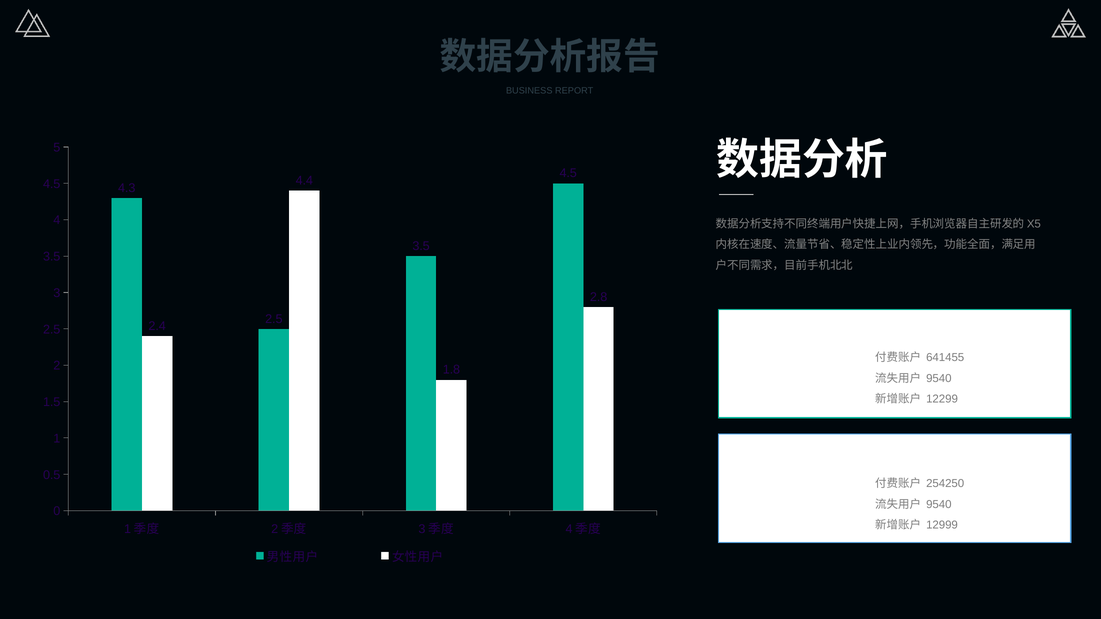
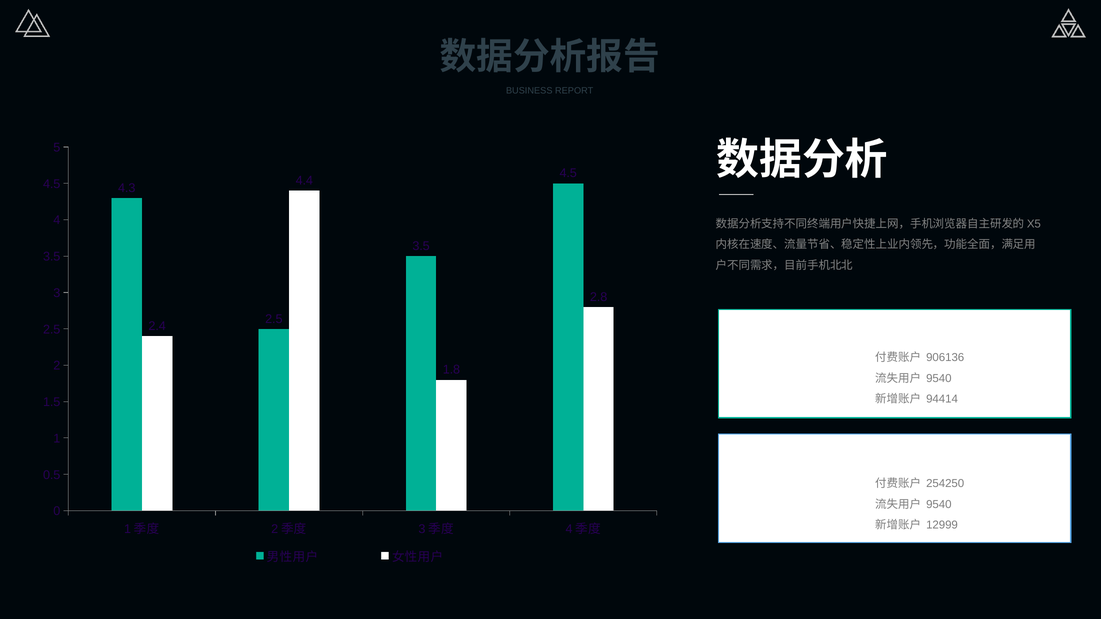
641455: 641455 -> 906136 (945, 358)
12299: 12299 -> 94414 (942, 399)
